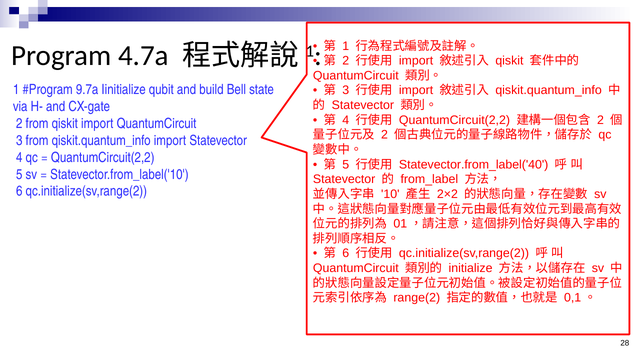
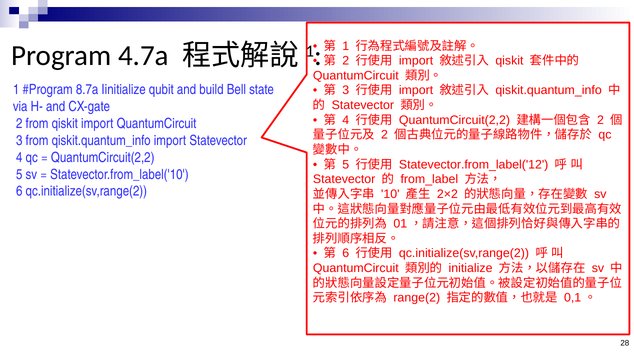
9.7a: 9.7a -> 8.7a (87, 90)
Statevector.from_label('40: Statevector.from_label('40 -> Statevector.from_label('12 (474, 164)
